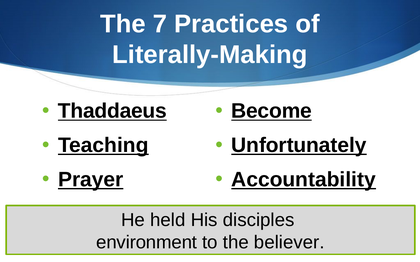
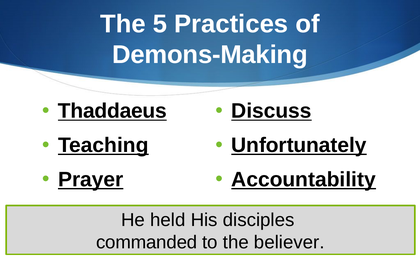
7: 7 -> 5 (160, 24)
Literally-Making: Literally-Making -> Demons-Making (210, 55)
Become: Become -> Discuss (271, 111)
environment: environment -> commanded (147, 243)
